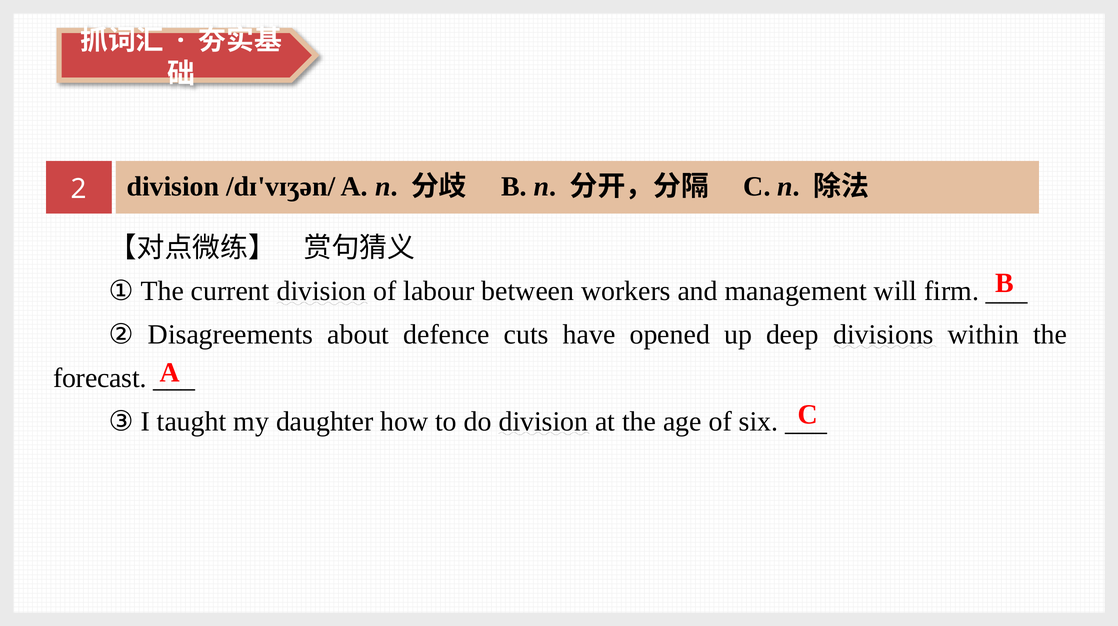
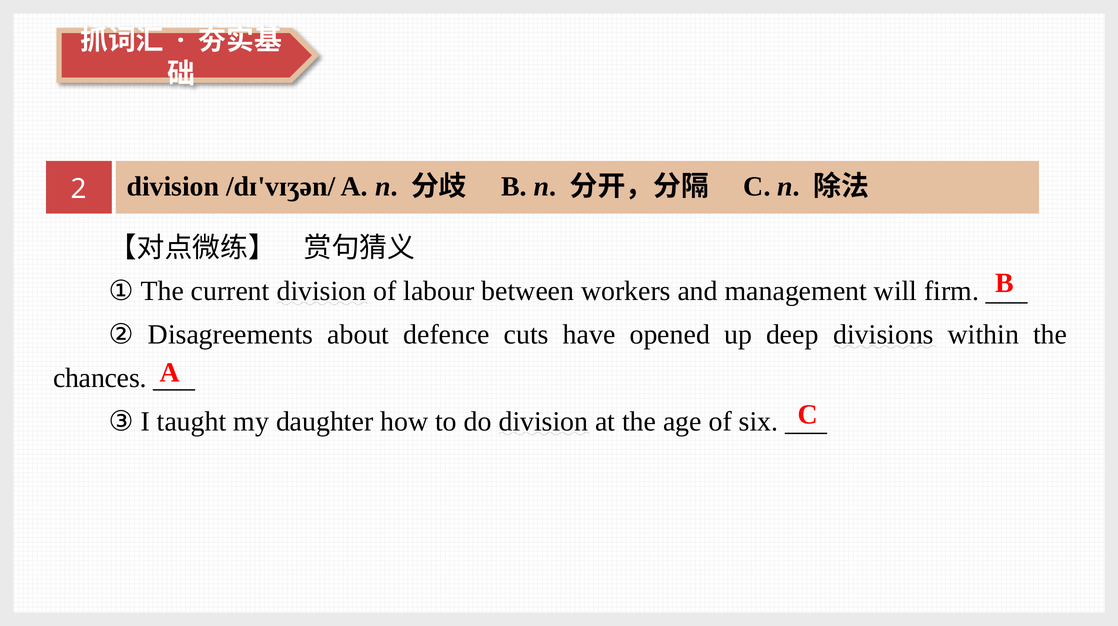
forecast: forecast -> chances (100, 378)
